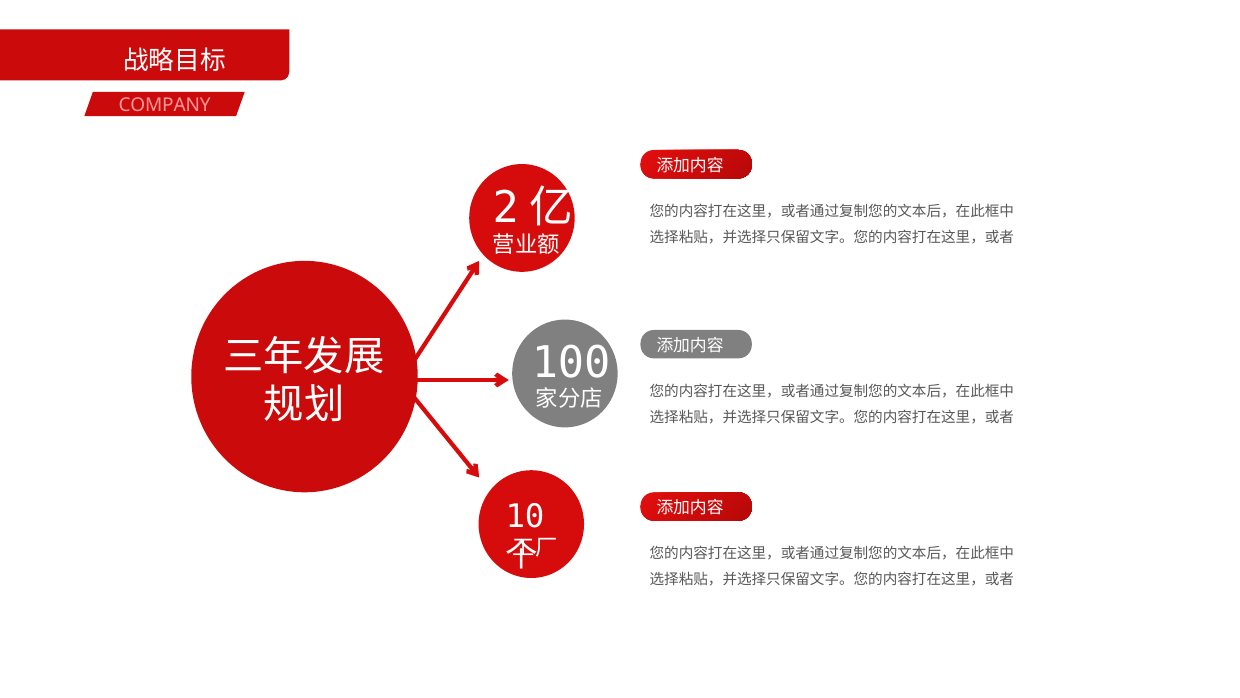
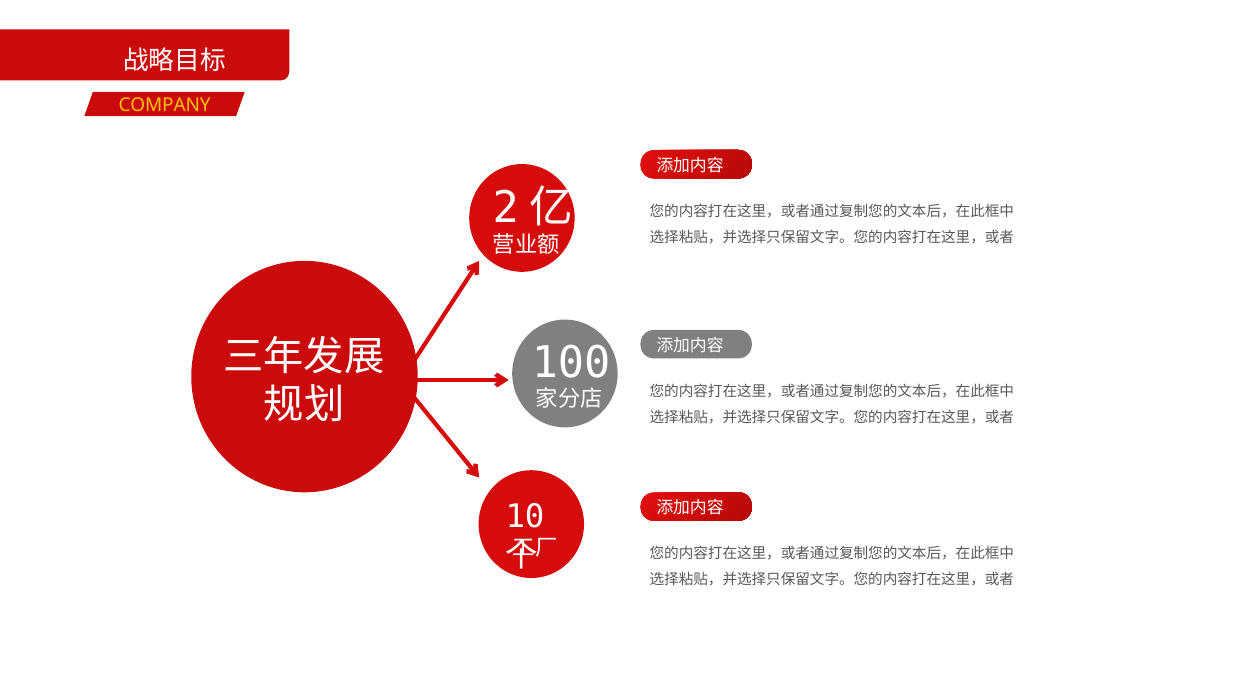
COMPANY colour: pink -> yellow (165, 105)
